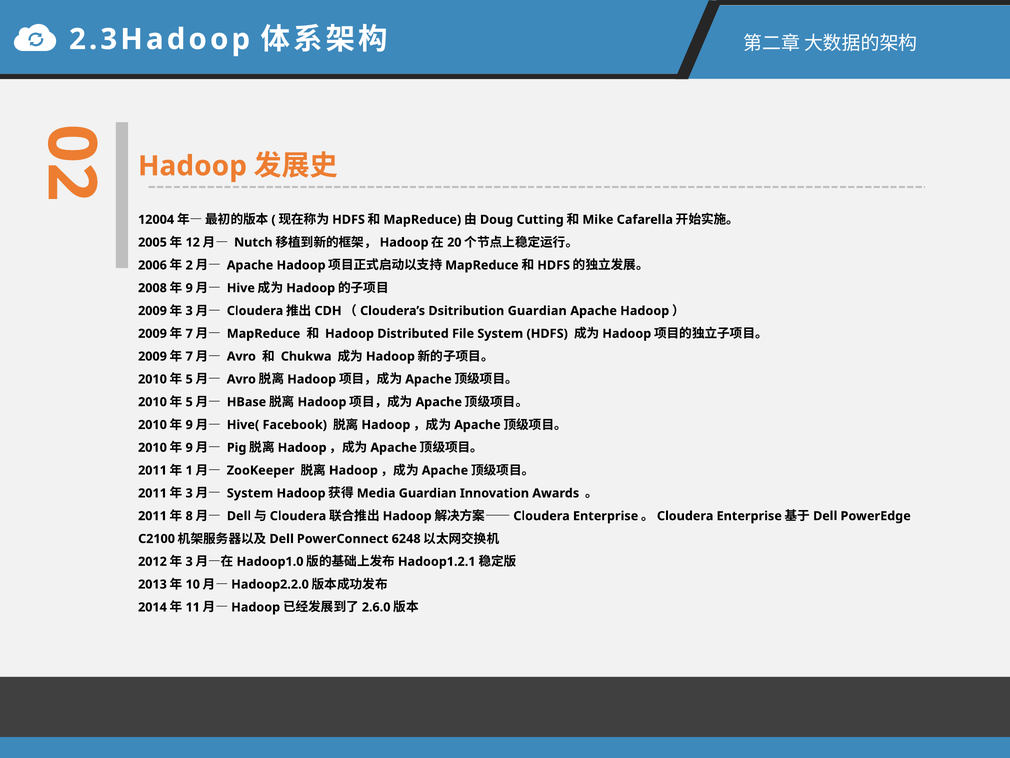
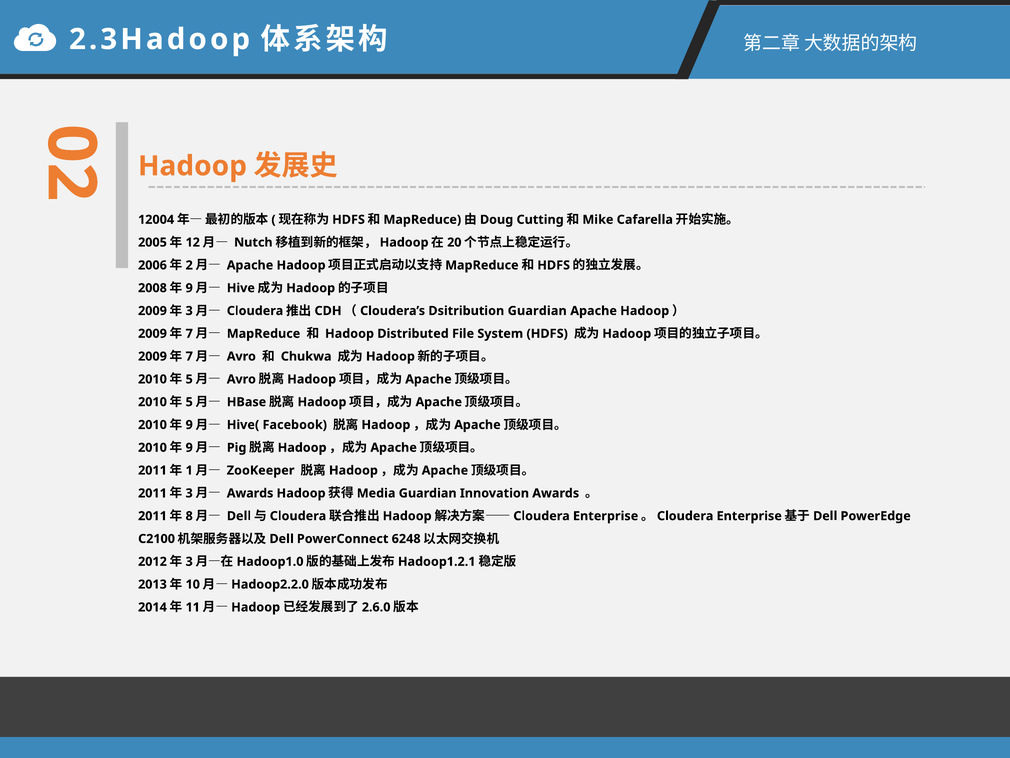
System: System -> Awards (250, 493)
